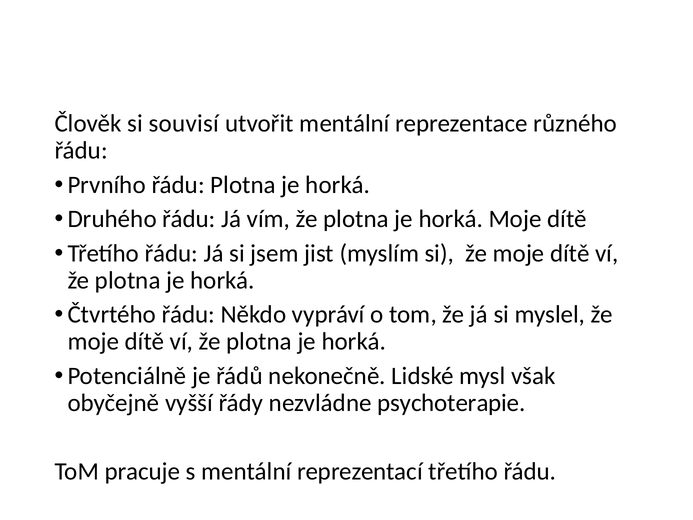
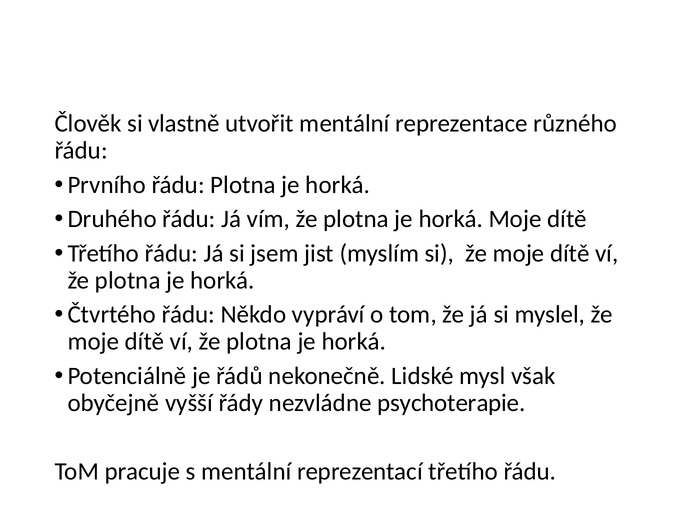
souvisí: souvisí -> vlastně (184, 123)
